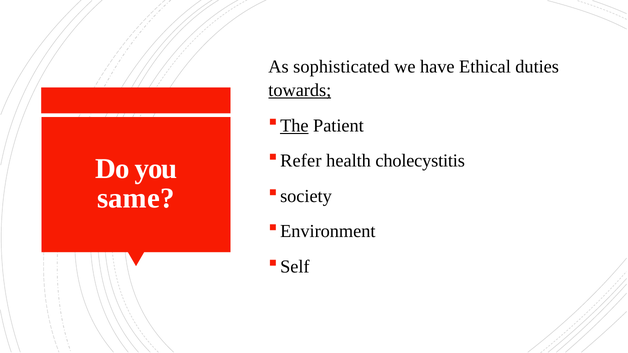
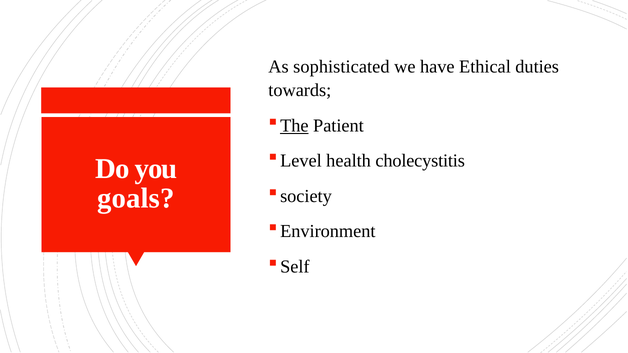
towards underline: present -> none (300, 90)
Refer: Refer -> Level (301, 161)
same: same -> goals (136, 198)
